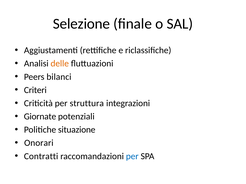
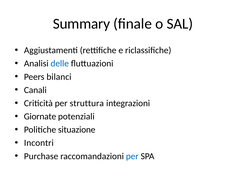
Selezione: Selezione -> Summary (81, 24)
delle colour: orange -> blue (60, 64)
Criteri: Criteri -> Canali (35, 90)
Onorari: Onorari -> Incontri (39, 143)
Contratti: Contratti -> Purchase (41, 157)
